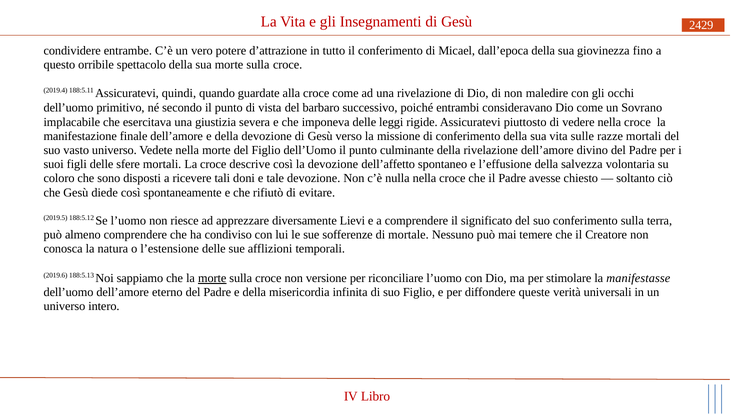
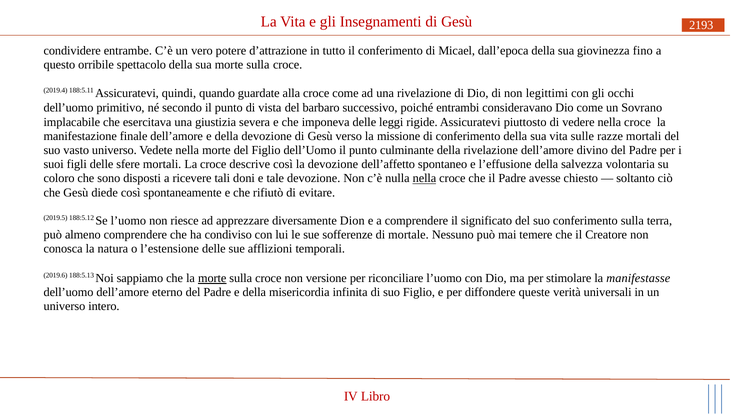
2429: 2429 -> 2193 (701, 25)
maledire: maledire -> legittimi (547, 93)
nella underline: none -> present (424, 179)
Lievi: Lievi -> Dion (352, 221)
